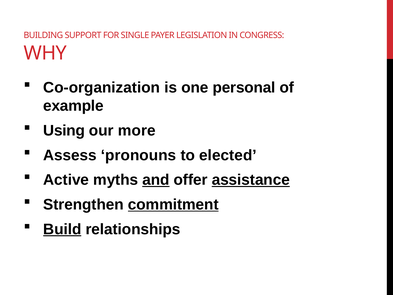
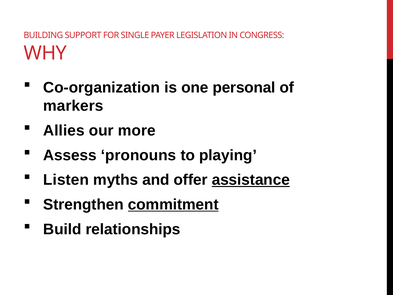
example: example -> markers (73, 106)
Using: Using -> Allies (64, 130)
elected: elected -> playing (228, 155)
Active: Active -> Listen (66, 180)
and underline: present -> none (156, 180)
Build underline: present -> none (62, 229)
